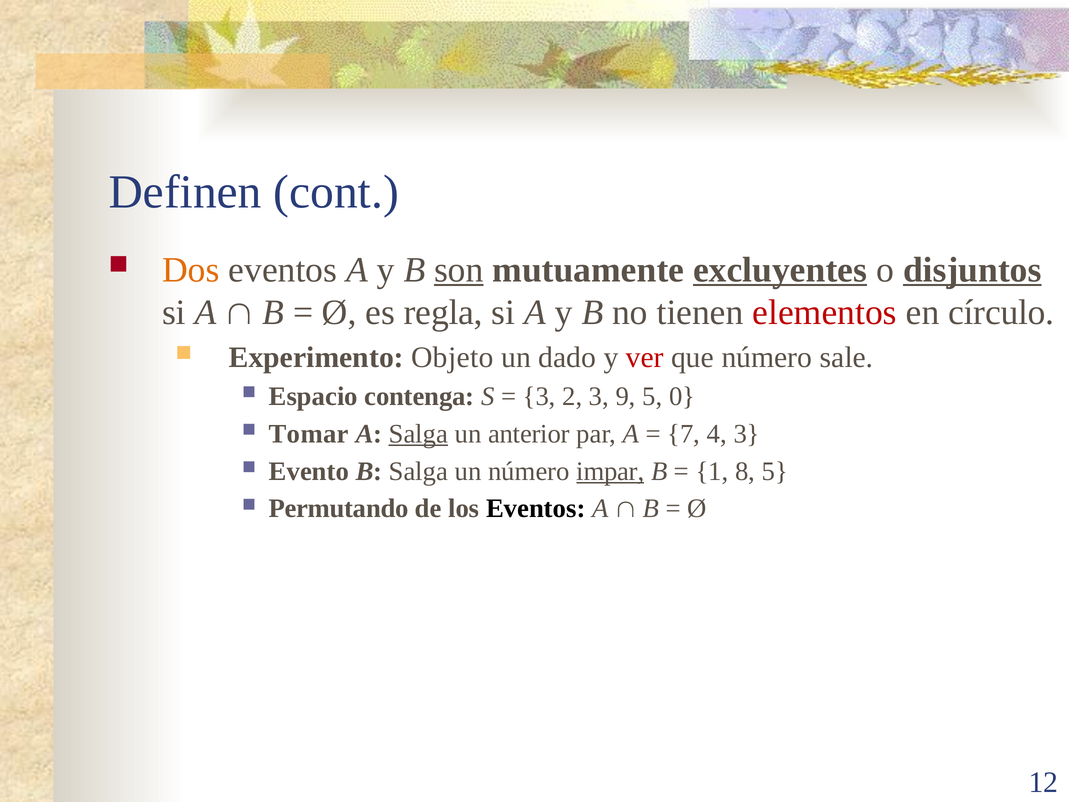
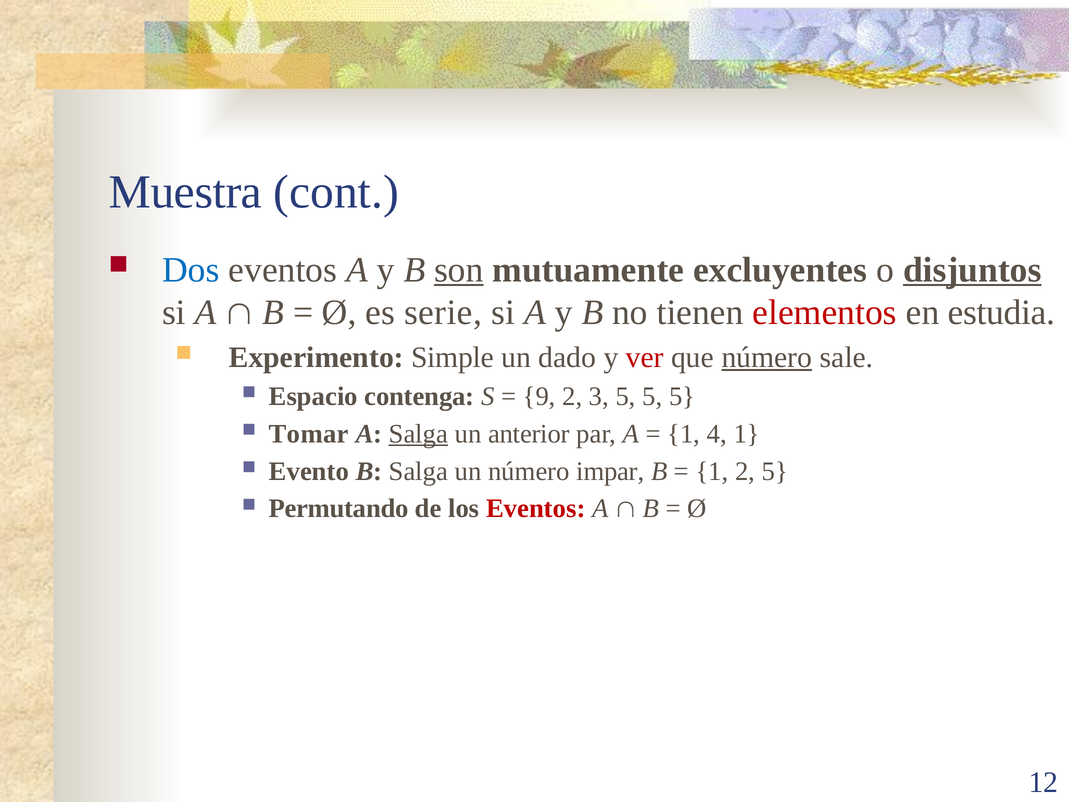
Definen: Definen -> Muestra (185, 192)
Dos colour: orange -> blue (191, 270)
excluyentes underline: present -> none (780, 270)
regla: regla -> serie (443, 313)
círculo: círculo -> estudia (1001, 313)
Objeto: Objeto -> Simple (453, 357)
número underline: none -> present (767, 357)
3: 3 -> 9 (539, 396)
3 9: 9 -> 5 (626, 396)
0: 0 -> 5 (682, 396)
7: 7 -> 1 (684, 434)
4 3: 3 -> 1 (747, 434)
impar underline: present -> none (610, 471)
1 8: 8 -> 2 (745, 471)
Eventos colour: black -> red (536, 508)
